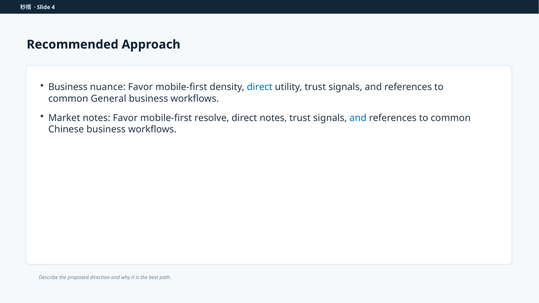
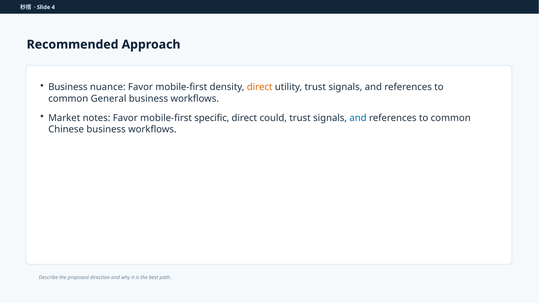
direct colour: blue -> orange (260, 87)
resolve: resolve -> specific (212, 118)
direct notes: notes -> could (273, 118)
